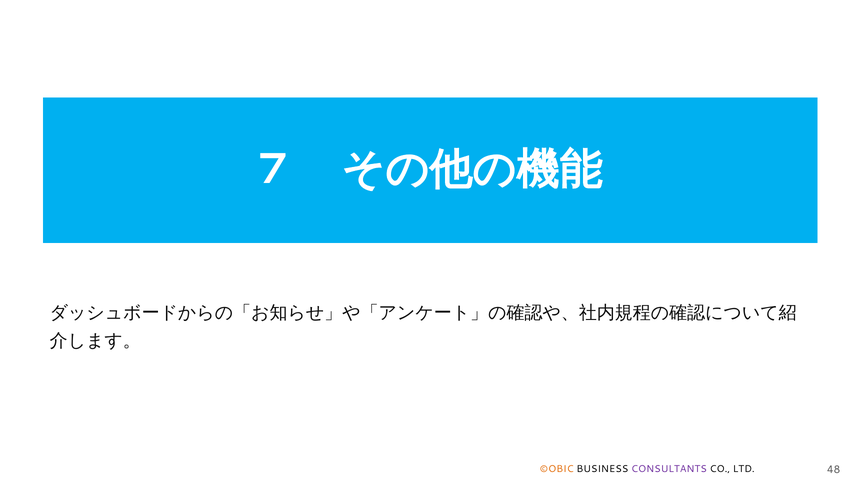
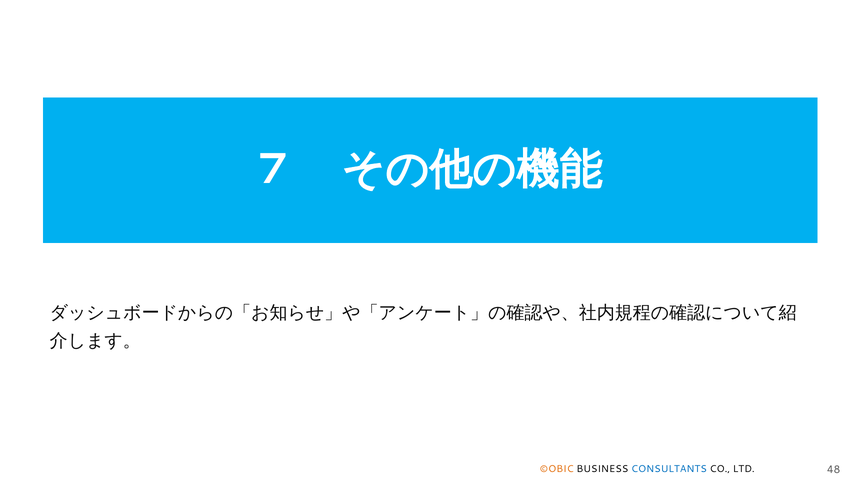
CONSULTANTS colour: purple -> blue (669, 468)
